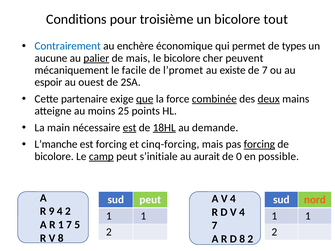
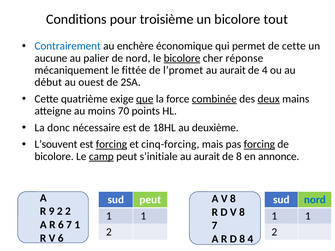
de types: types -> cette (294, 46)
palier underline: present -> none (96, 58)
de mais: mais -> nord (138, 58)
bicolore underline: none -> present (182, 58)
peuvent: peuvent -> réponse (244, 58)
facile: facile -> fittée (134, 70)
existe: existe -> aurait (233, 70)
de 7: 7 -> 4 (265, 70)
espoir: espoir -> début (48, 82)
partenaire: partenaire -> quatrième (84, 99)
25: 25 -> 70 (124, 111)
main: main -> donc (59, 128)
est underline: present -> none (130, 128)
18HL underline: present -> none (164, 128)
demande: demande -> deuxième (215, 128)
L’manche: L’manche -> L’souvent (56, 144)
forcing underline: none -> present (111, 144)
de 0: 0 -> 8 (239, 156)
possible: possible -> annonce (279, 156)
4: 4 -> 8 (233, 199)
nord colour: orange -> blue (315, 200)
9 4: 4 -> 2 (60, 212)
D V 4: 4 -> 8 (242, 212)
R 1: 1 -> 6 (61, 225)
5: 5 -> 1 (77, 225)
V 8: 8 -> 6 (61, 238)
8 2: 2 -> 4 (250, 239)
